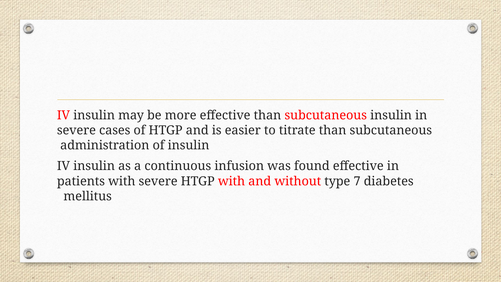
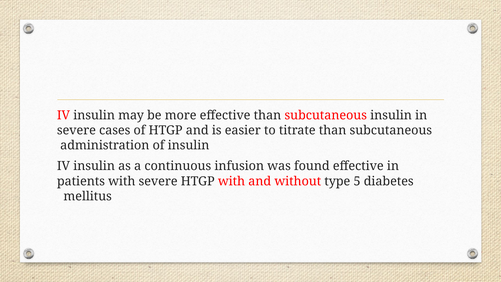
7: 7 -> 5 (357, 181)
